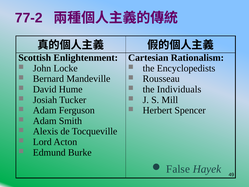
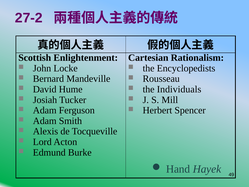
77-2: 77-2 -> 27-2 (29, 18)
False: False -> Hand (178, 169)
